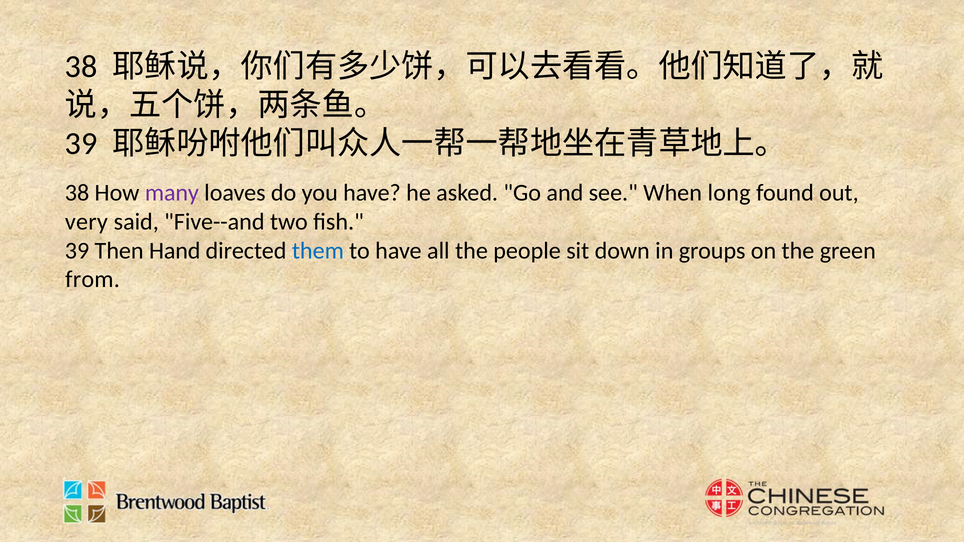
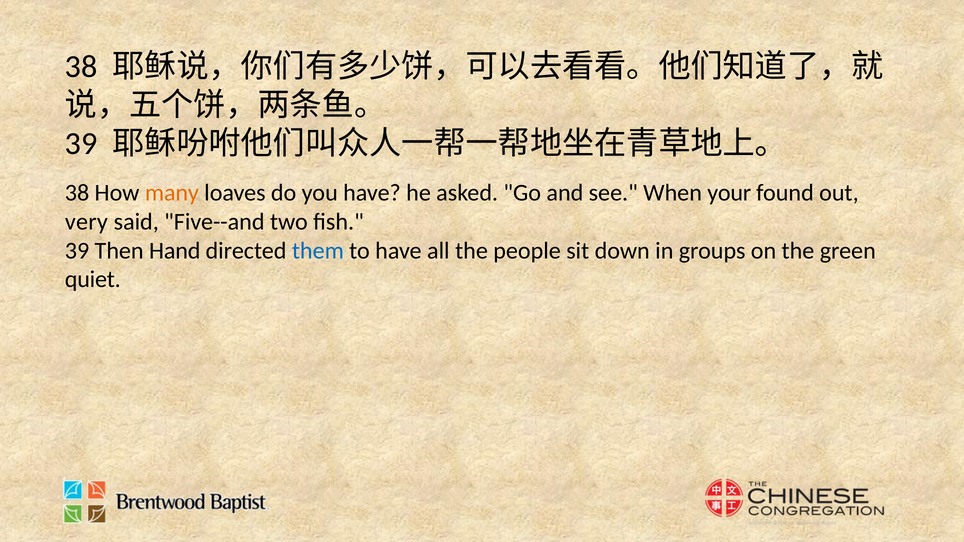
many colour: purple -> orange (172, 193)
long: long -> your (729, 193)
from: from -> quiet (93, 280)
